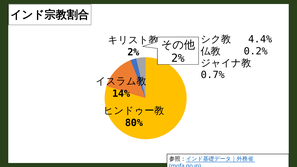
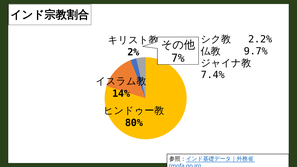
4.4%: 4.4% -> 2.2% (260, 39)
0.2%: 0.2% -> 9.7% (256, 51)
2%: 2% -> 7% (178, 58)
0.7%: 0.7% -> 7.4% (213, 75)
